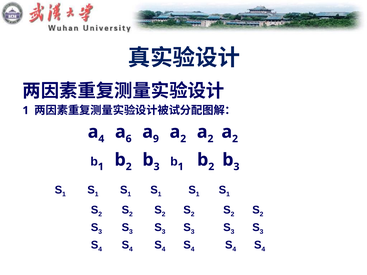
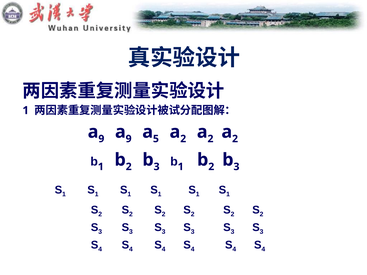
4: 4 -> 9 (101, 139)
6: 6 -> 9 (129, 139)
9: 9 -> 5 (156, 139)
